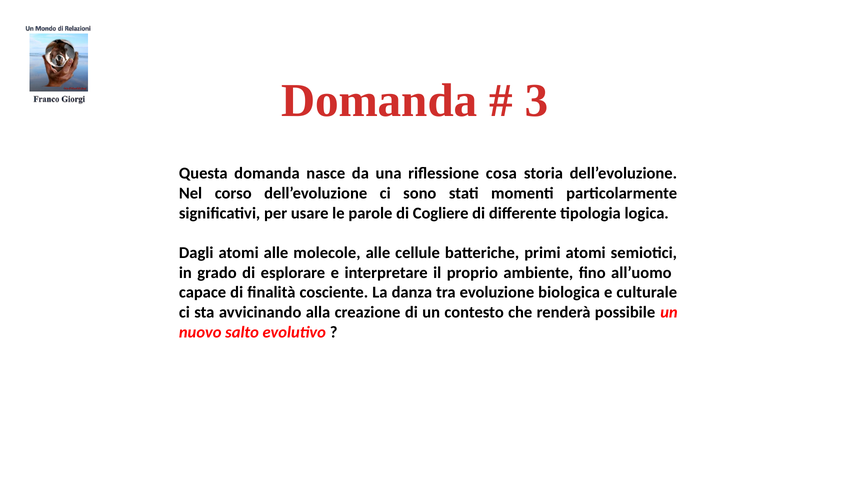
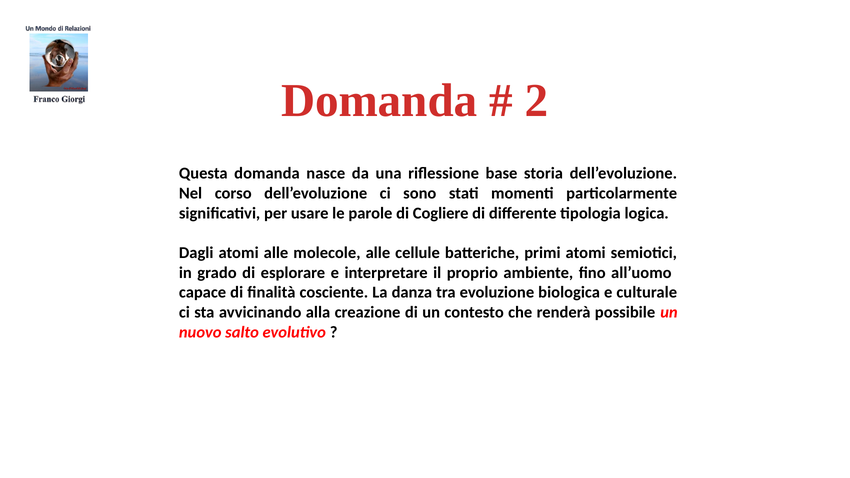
3: 3 -> 2 (536, 101)
cosa: cosa -> base (501, 173)
